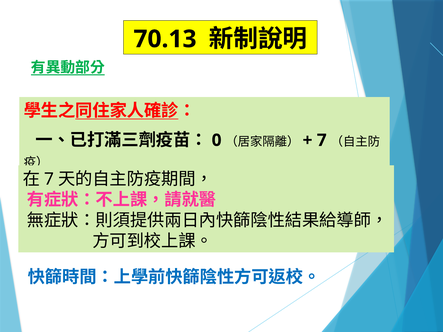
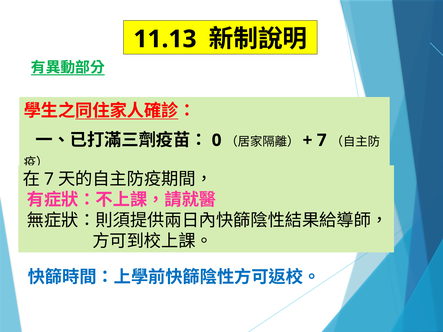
70.13: 70.13 -> 11.13 (165, 39)
